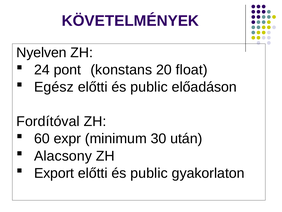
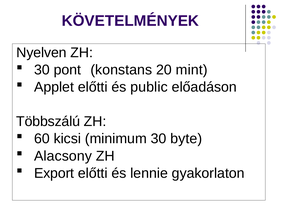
24: 24 -> 30 (42, 70)
float: float -> mint (192, 70)
Egész: Egész -> Applet (54, 87)
Fordítóval: Fordítóval -> Többszálú (48, 121)
expr: expr -> kicsi (67, 138)
után: után -> byte (186, 138)
public: public -> lennie (149, 173)
